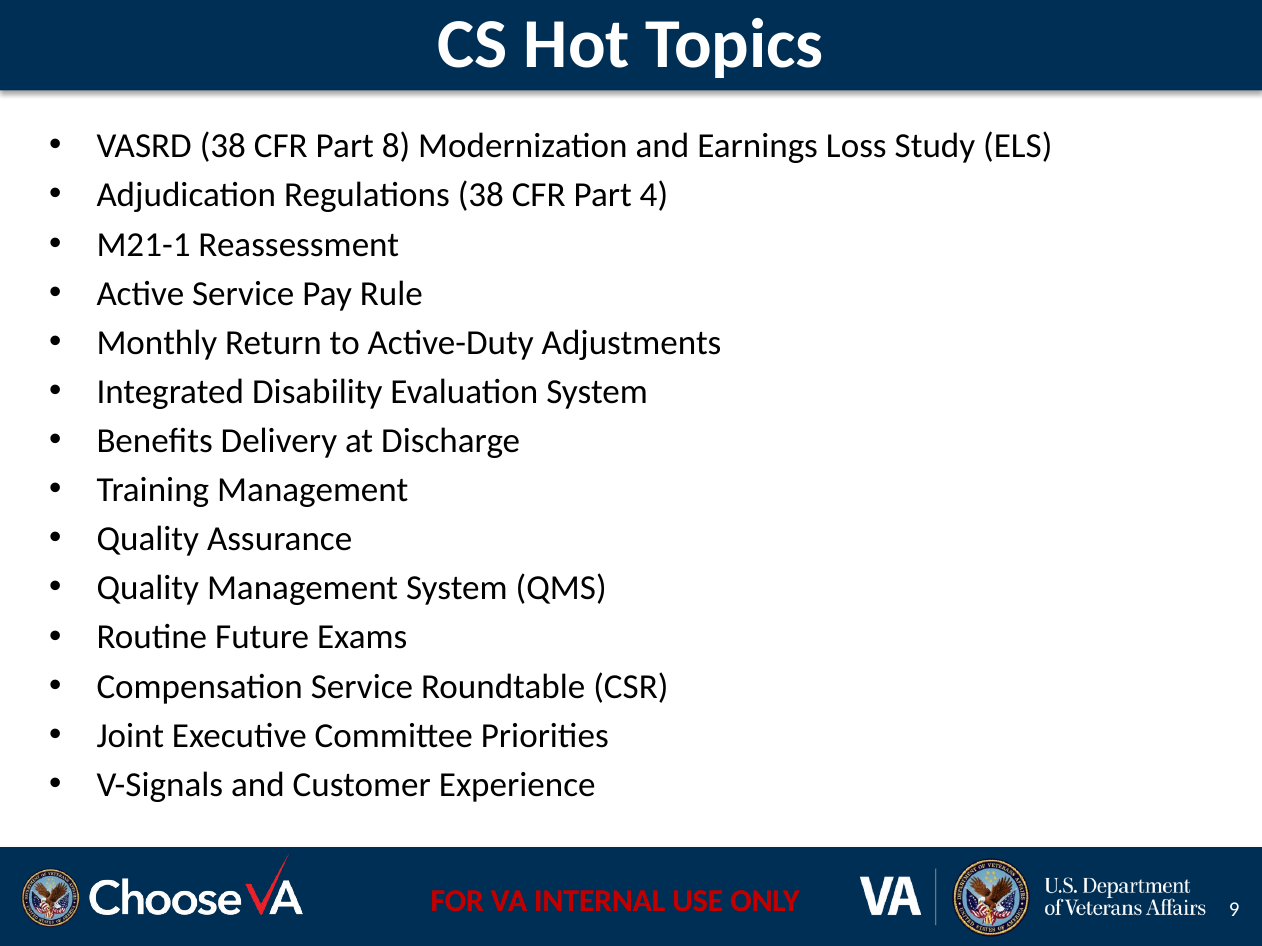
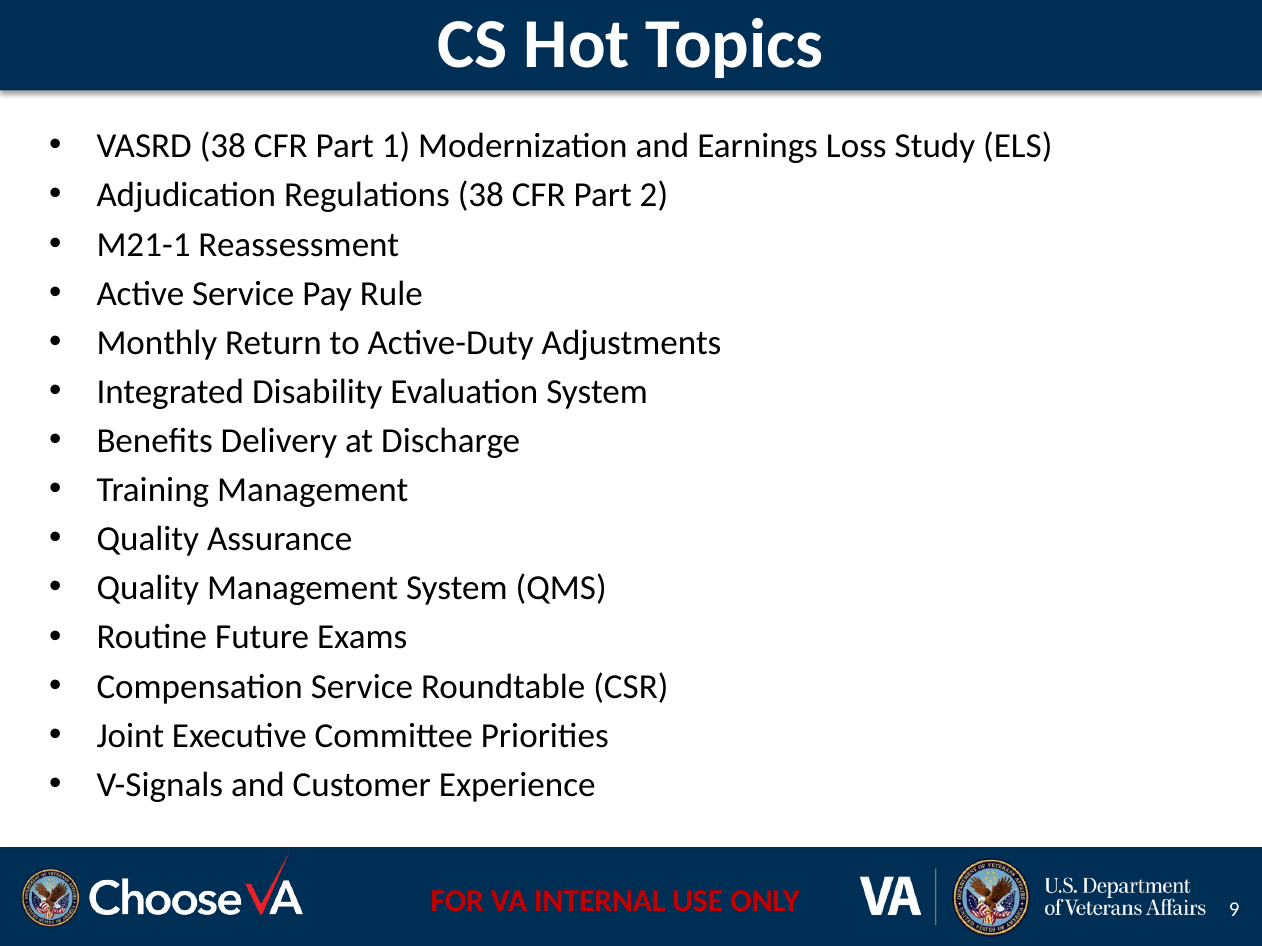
8: 8 -> 1 (396, 146)
4: 4 -> 2 (654, 196)
